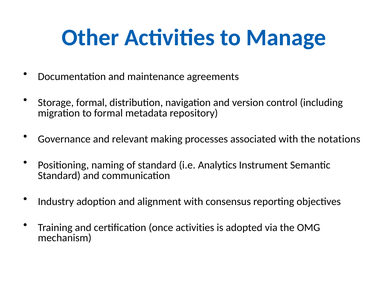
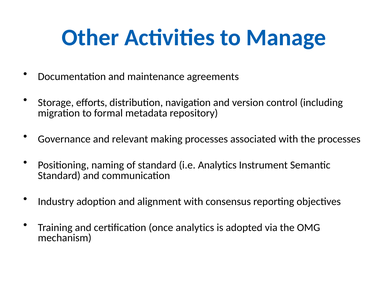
Storage formal: formal -> efforts (92, 103)
the notations: notations -> processes (339, 139)
once activities: activities -> analytics (195, 228)
